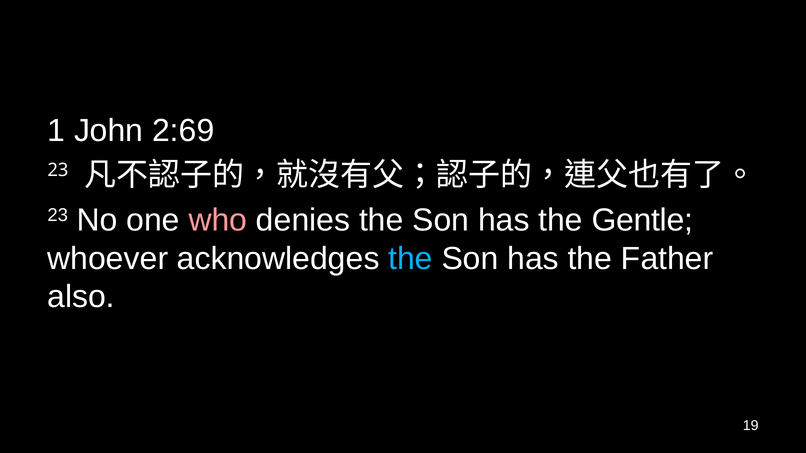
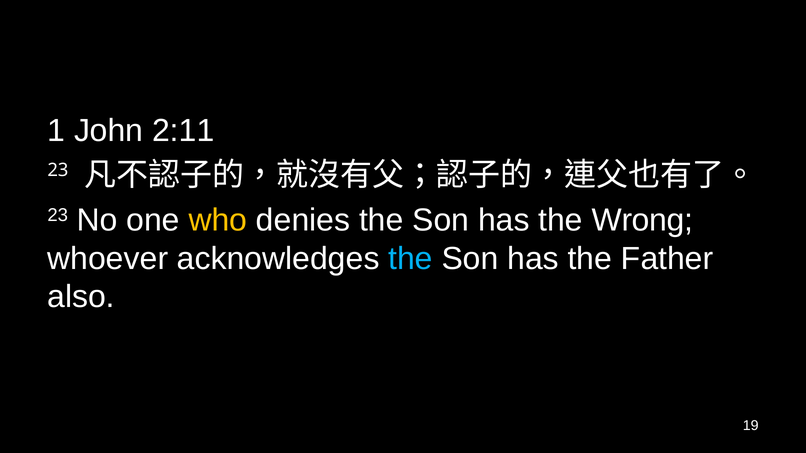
2:69: 2:69 -> 2:11 (183, 131)
who colour: pink -> yellow (218, 220)
Gentle: Gentle -> Wrong (642, 220)
